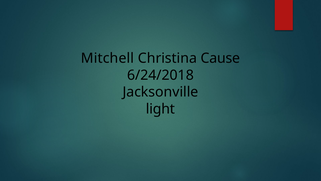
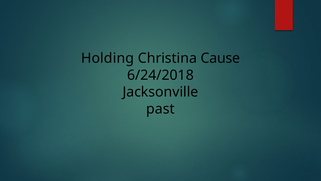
Mitchell: Mitchell -> Holding (108, 58)
light: light -> past (160, 109)
